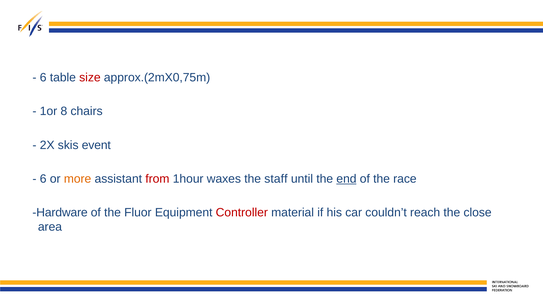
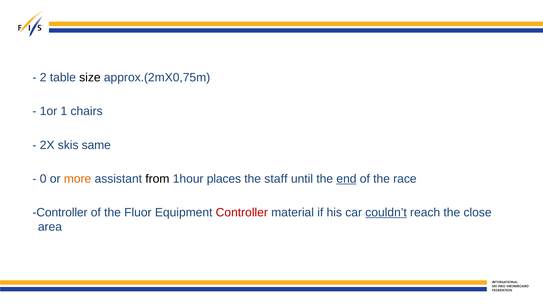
6: 6 -> 2 (43, 78)
size colour: red -> black (90, 78)
8: 8 -> 1 (64, 112)
event: event -> same (96, 145)
6: 6 -> 0 (43, 179)
from colour: red -> black (157, 179)
waxes: waxes -> places (224, 179)
Hardware: Hardware -> Controller (60, 213)
couldn’t underline: none -> present (386, 213)
